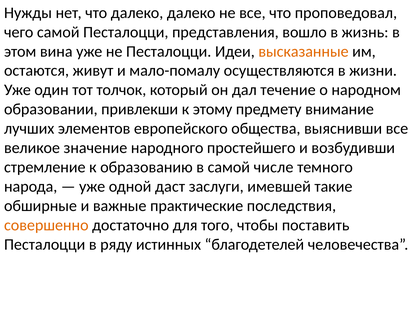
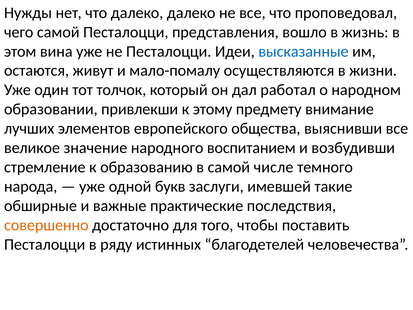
высказанные colour: orange -> blue (304, 51)
течение: течение -> работал (288, 90)
простейшего: простейшего -> воспитанием (251, 148)
даст: даст -> букв (170, 186)
